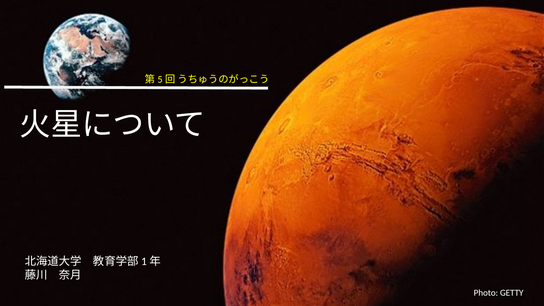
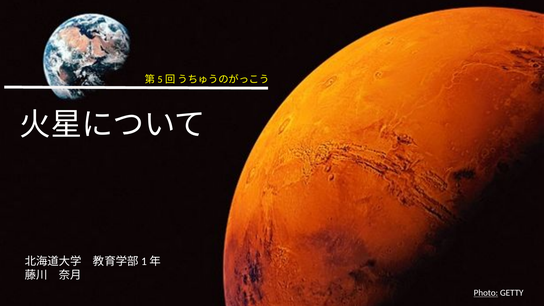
Photo underline: none -> present (486, 293)
